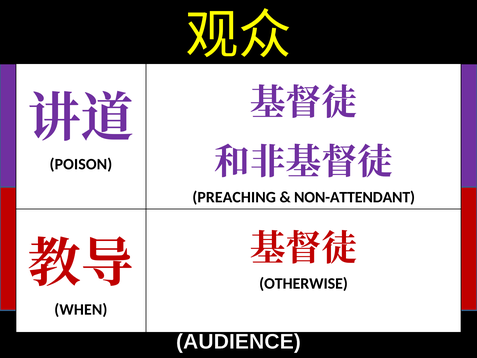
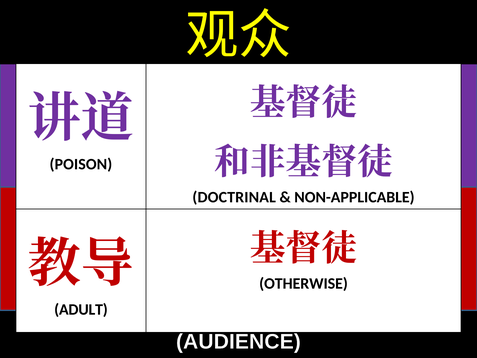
PREACHING: PREACHING -> DOCTRINAL (234, 197)
NON-ATTENDANT: NON-ATTENDANT -> NON-APPLICABLE (354, 197)
WHEN: WHEN -> ADULT (81, 309)
